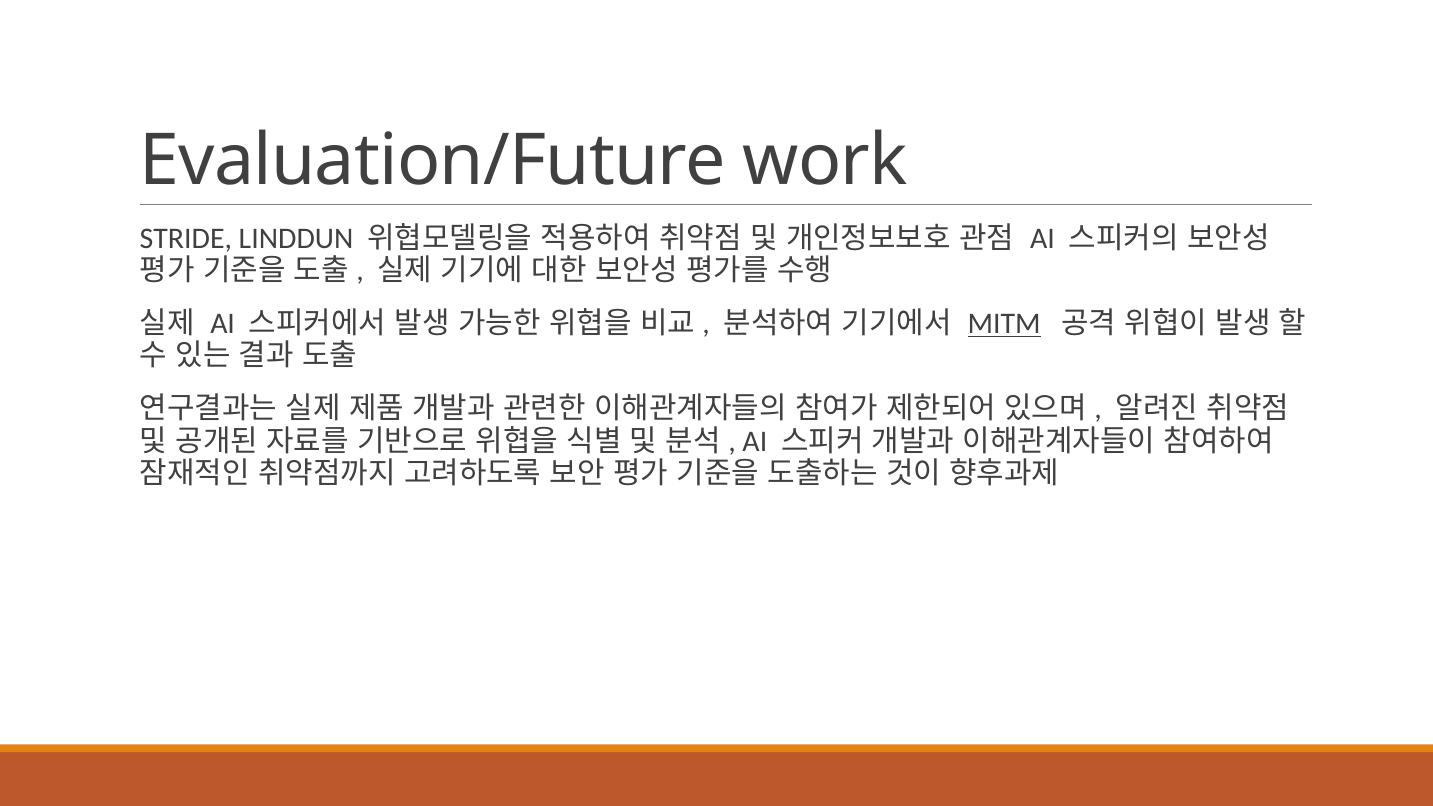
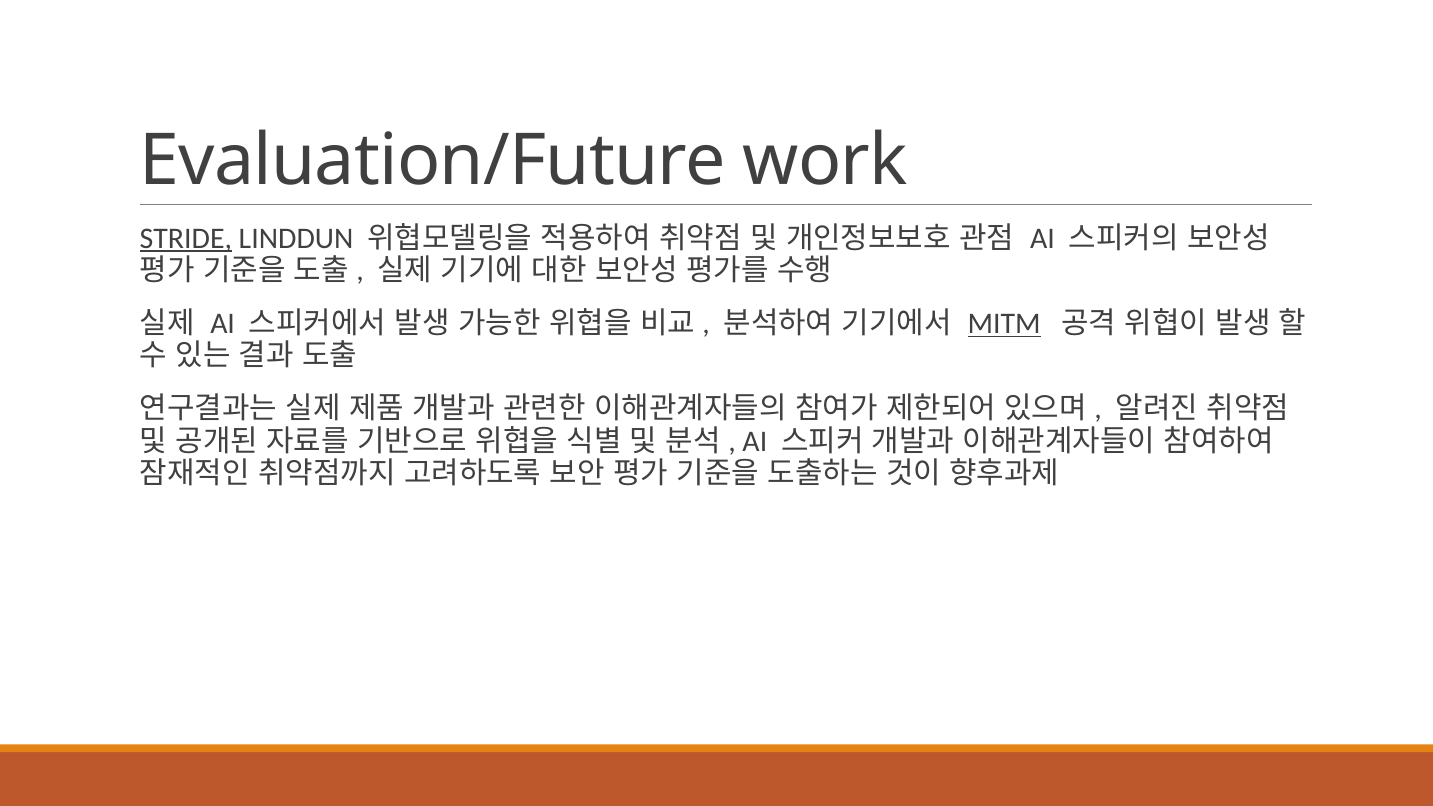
STRIDE underline: none -> present (186, 238)
